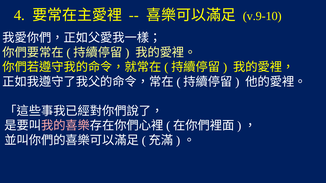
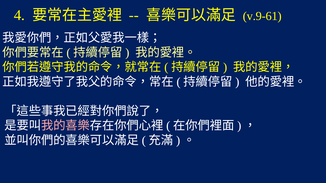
v.9-10: v.9-10 -> v.9-61 (262, 16)
